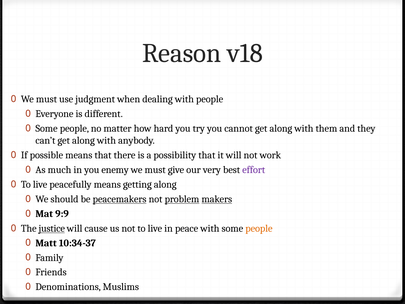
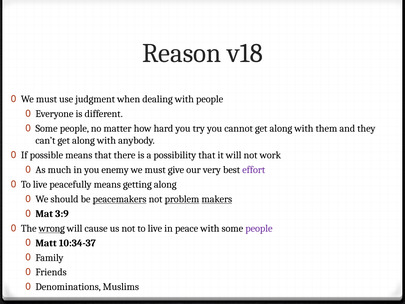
9:9: 9:9 -> 3:9 (62, 214)
justice: justice -> wrong (52, 228)
people colour: orange -> purple (259, 228)
